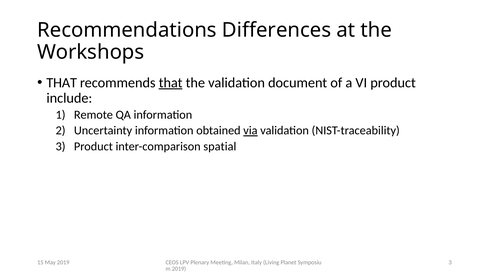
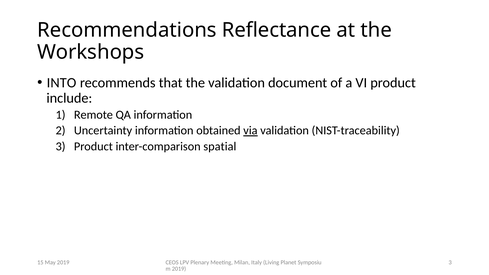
Differences: Differences -> Reflectance (277, 30)
THAT: THAT -> INTO (62, 83)
that underline: present -> none (171, 83)
